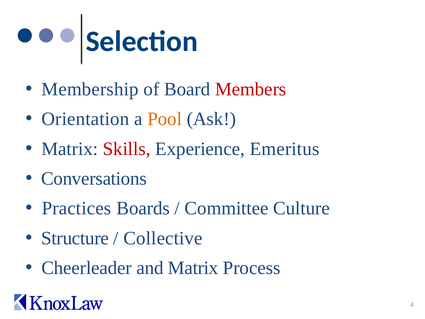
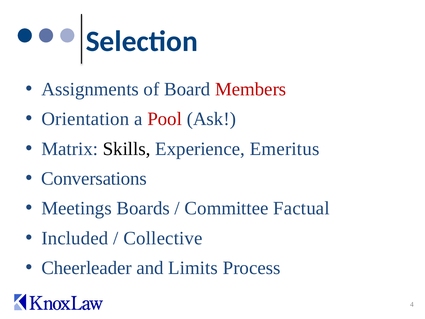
Membership: Membership -> Assignments (90, 89)
Pool colour: orange -> red (165, 119)
Skills colour: red -> black (127, 149)
Practices: Practices -> Meetings (77, 208)
Culture: Culture -> Factual (302, 208)
Structure: Structure -> Included (75, 238)
and Matrix: Matrix -> Limits (193, 268)
